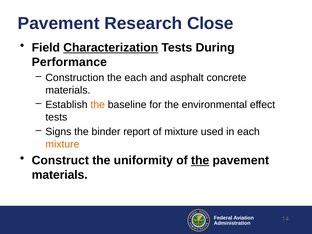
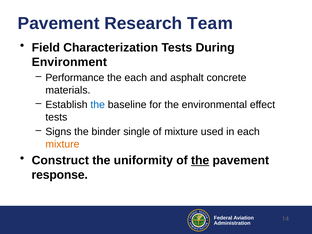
Close: Close -> Team (210, 23)
Characterization underline: present -> none (111, 48)
Performance: Performance -> Environment (69, 62)
Construction: Construction -> Performance (75, 78)
the colour: orange -> blue (98, 105)
report: report -> single (137, 132)
materials: materials -> response (60, 175)
